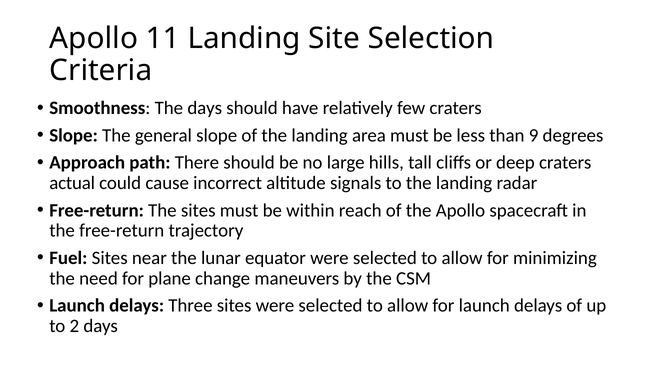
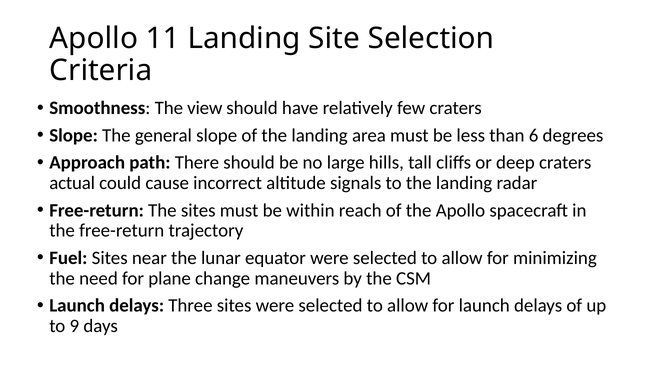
The days: days -> view (205, 108)
9: 9 -> 6 (534, 135)
2: 2 -> 9 (74, 326)
